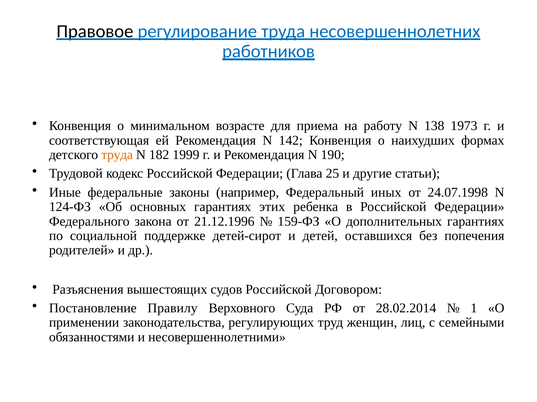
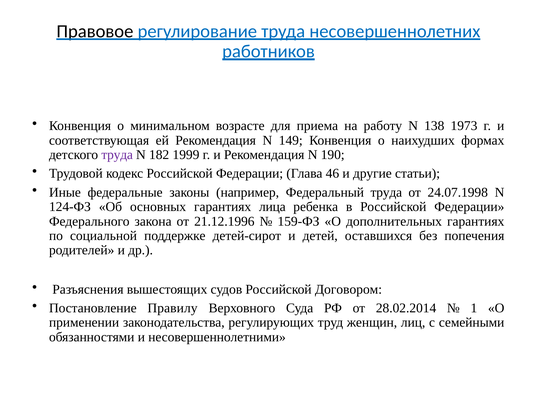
142: 142 -> 149 (291, 141)
труда colour: orange -> purple (117, 155)
25: 25 -> 46 (332, 174)
Федеральный иных: иных -> труда (386, 193)
этих: этих -> лица (272, 207)
